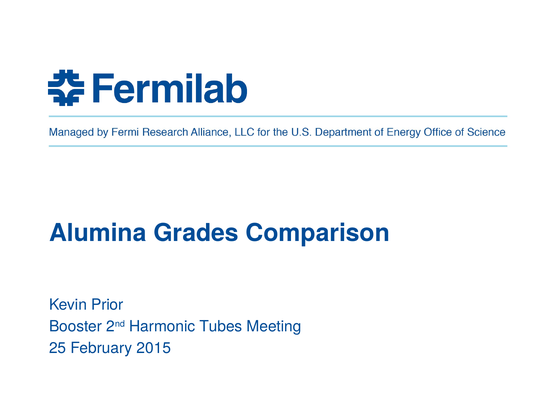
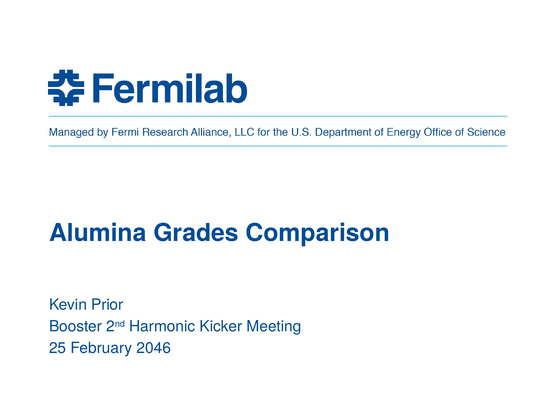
Tubes: Tubes -> Kicker (221, 326)
2015: 2015 -> 2046 (154, 348)
